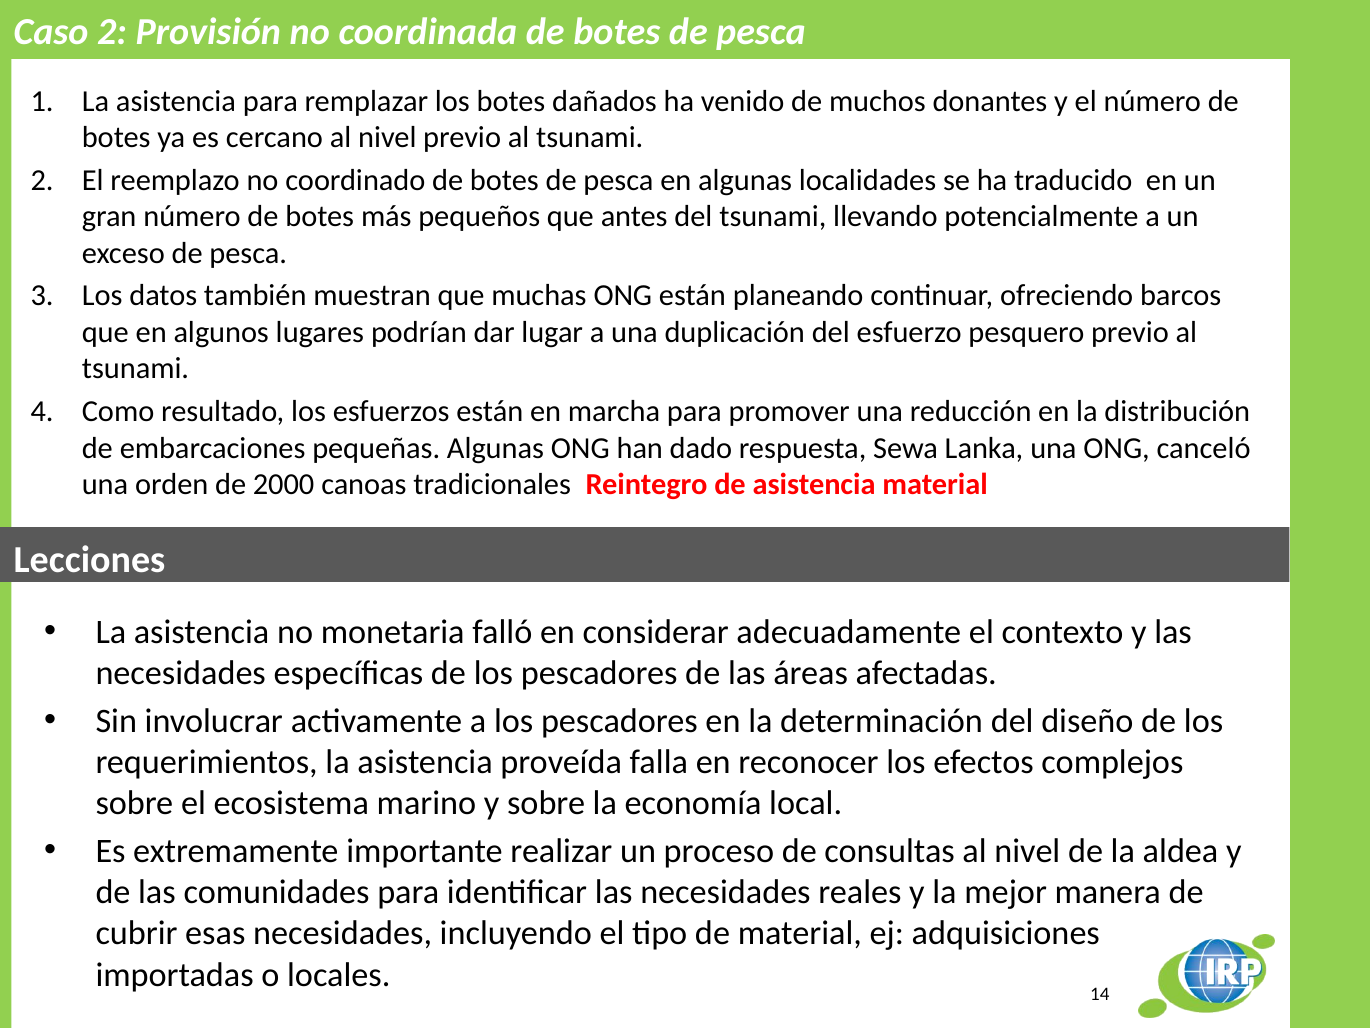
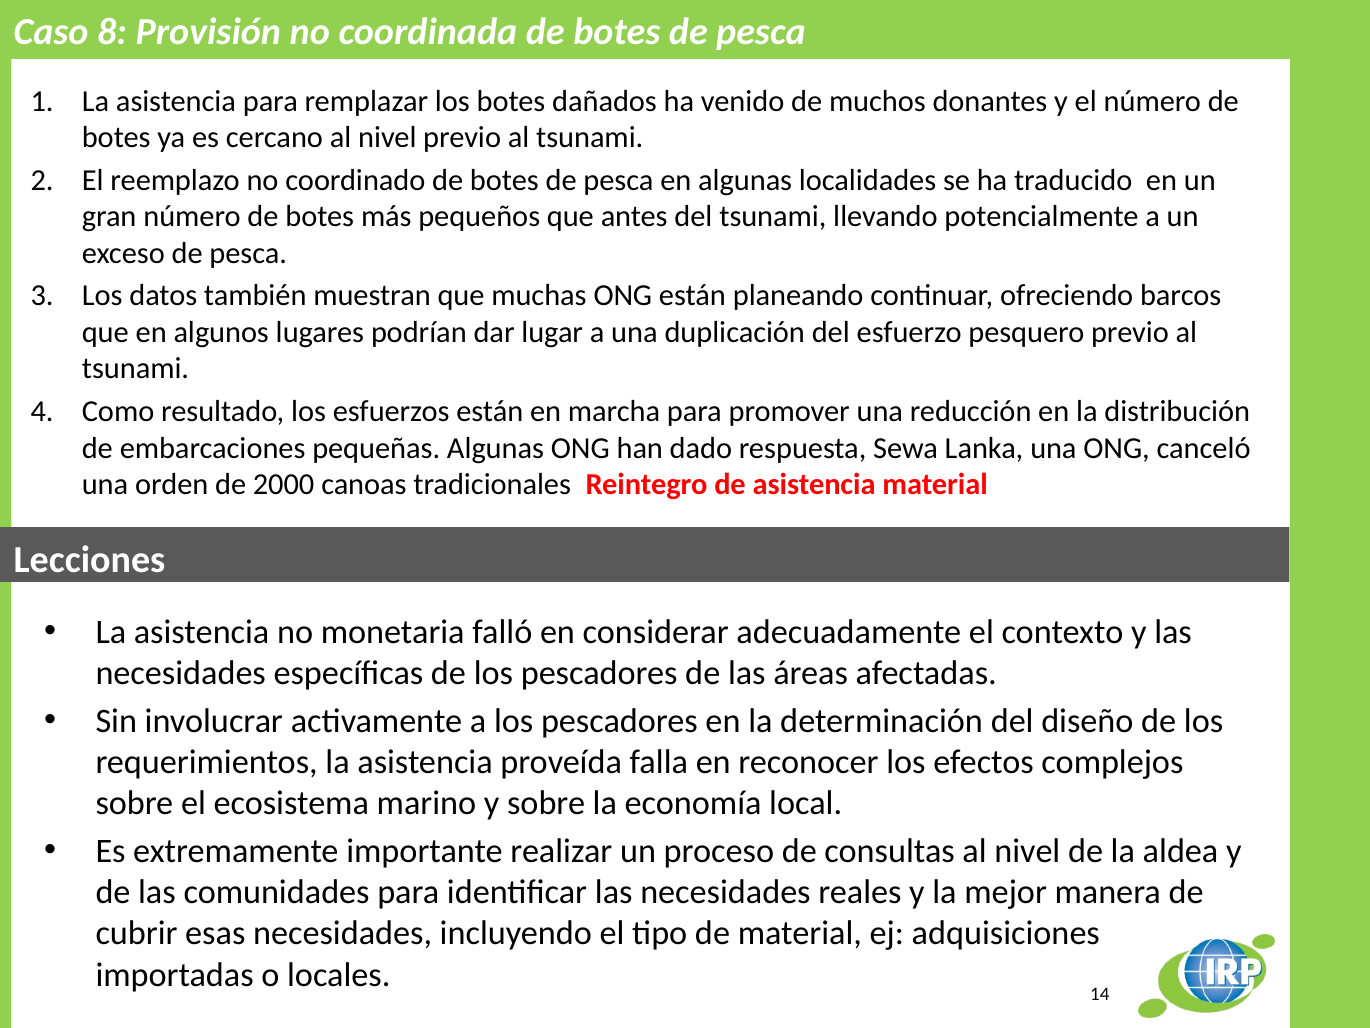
Caso 2: 2 -> 8 (112, 32)
